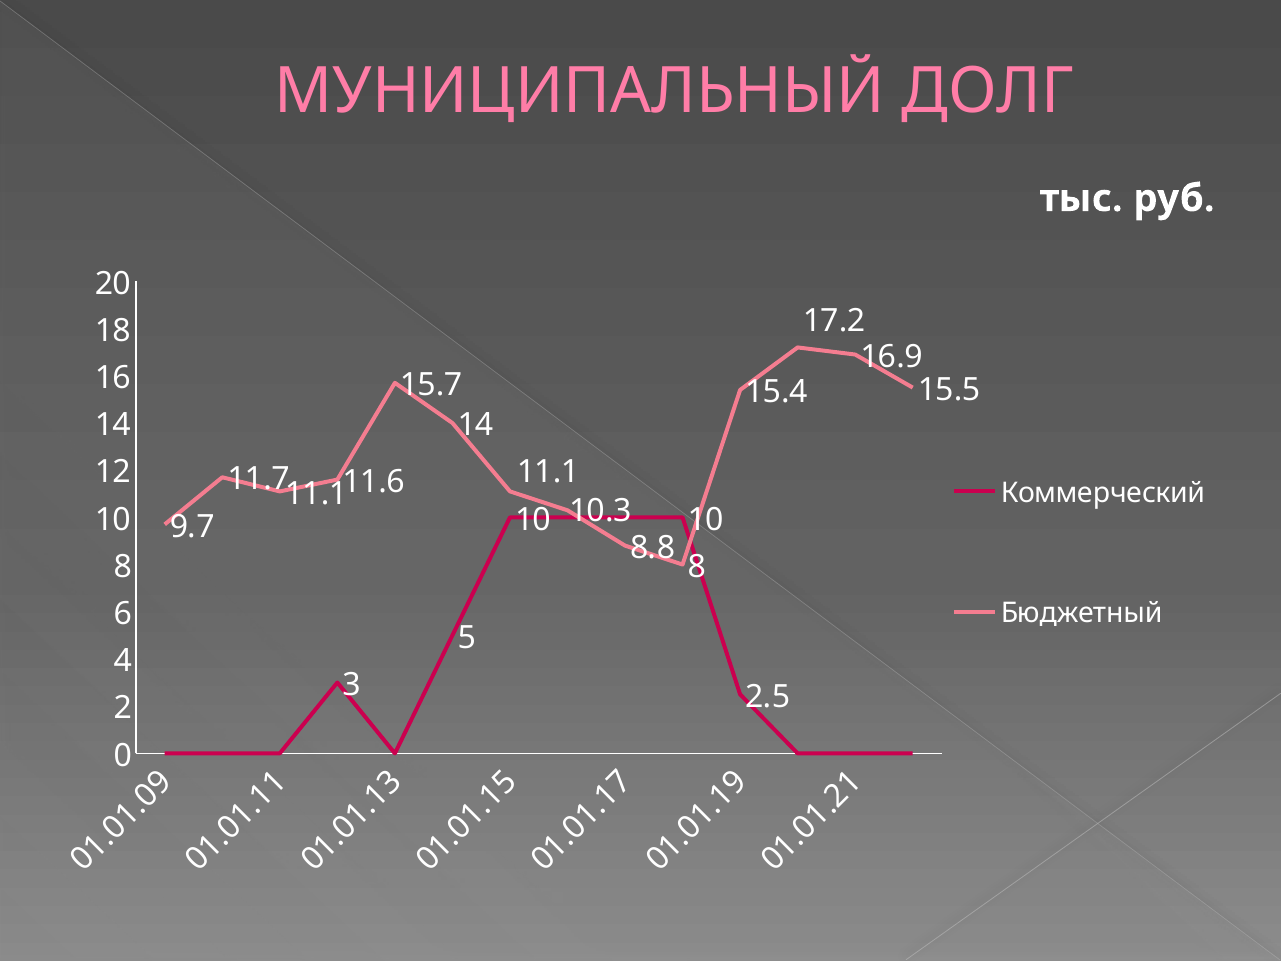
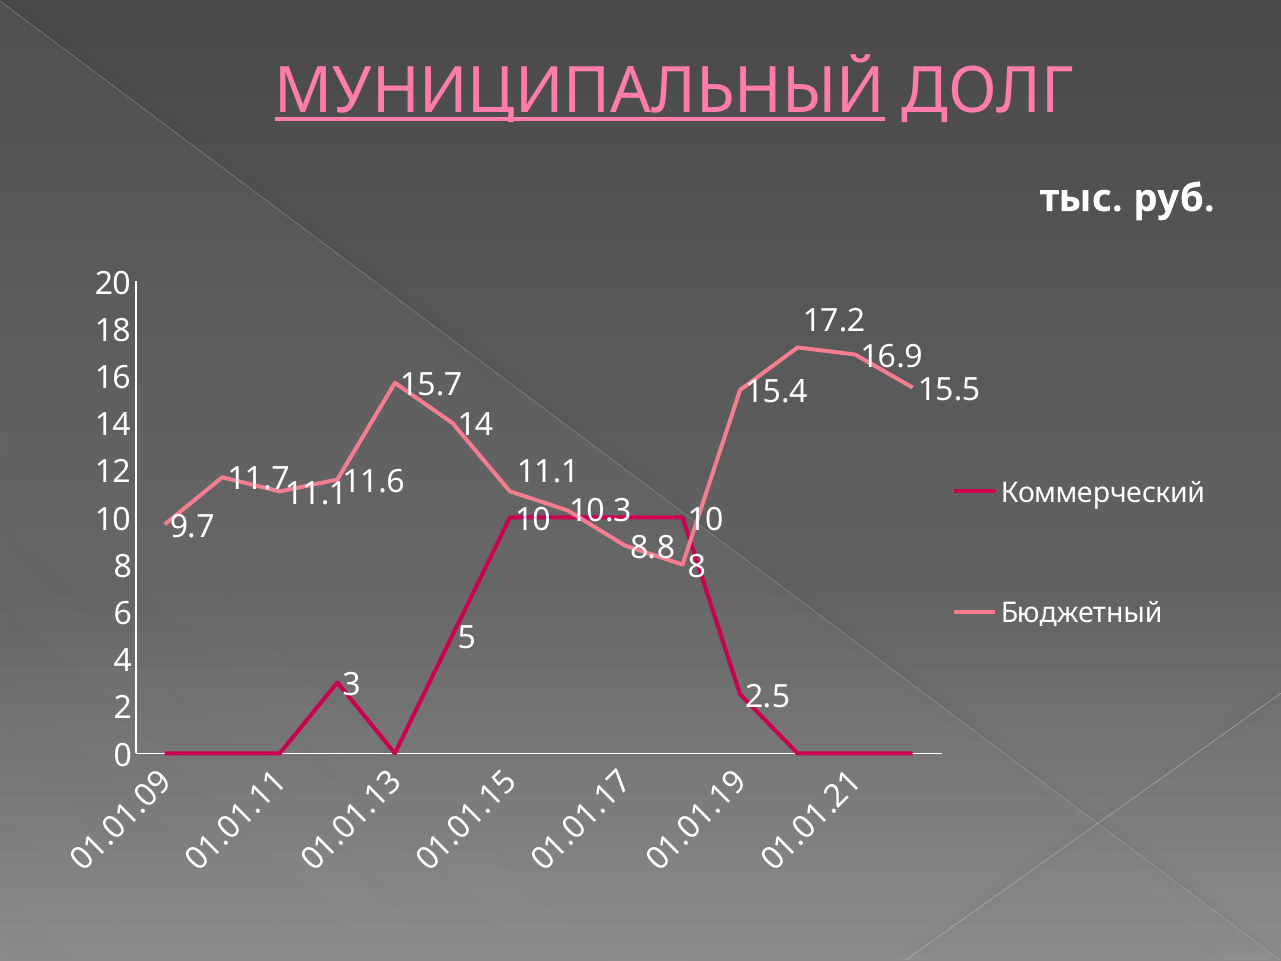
МУНИЦИПАЛЬНЫЙ underline: none -> present (580, 91)
